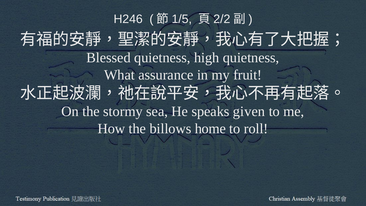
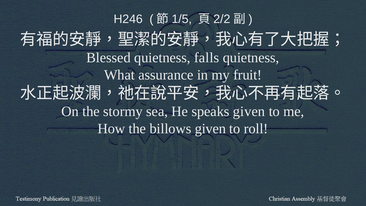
high: high -> falls (207, 58)
billows home: home -> given (210, 128)
